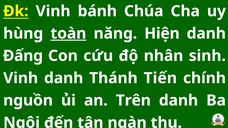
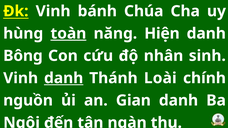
Đấng: Đấng -> Bông (23, 56)
danh underline: none -> present (64, 78)
Tiến: Tiến -> Loài (160, 78)
Trên: Trên -> Gian (133, 101)
